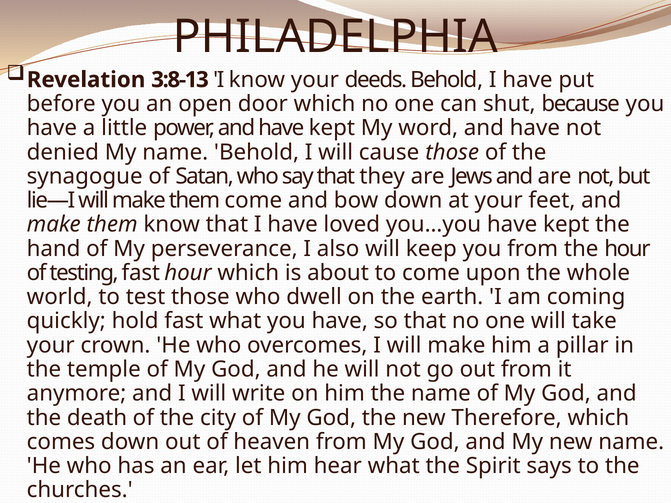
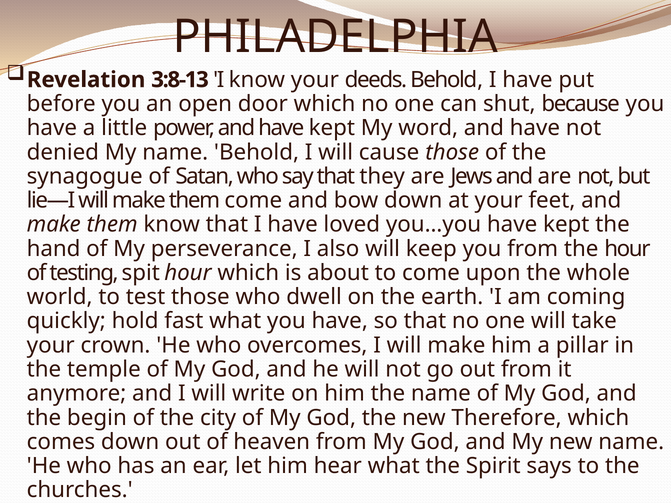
testing fast: fast -> spit (141, 273)
death: death -> begin (97, 418)
